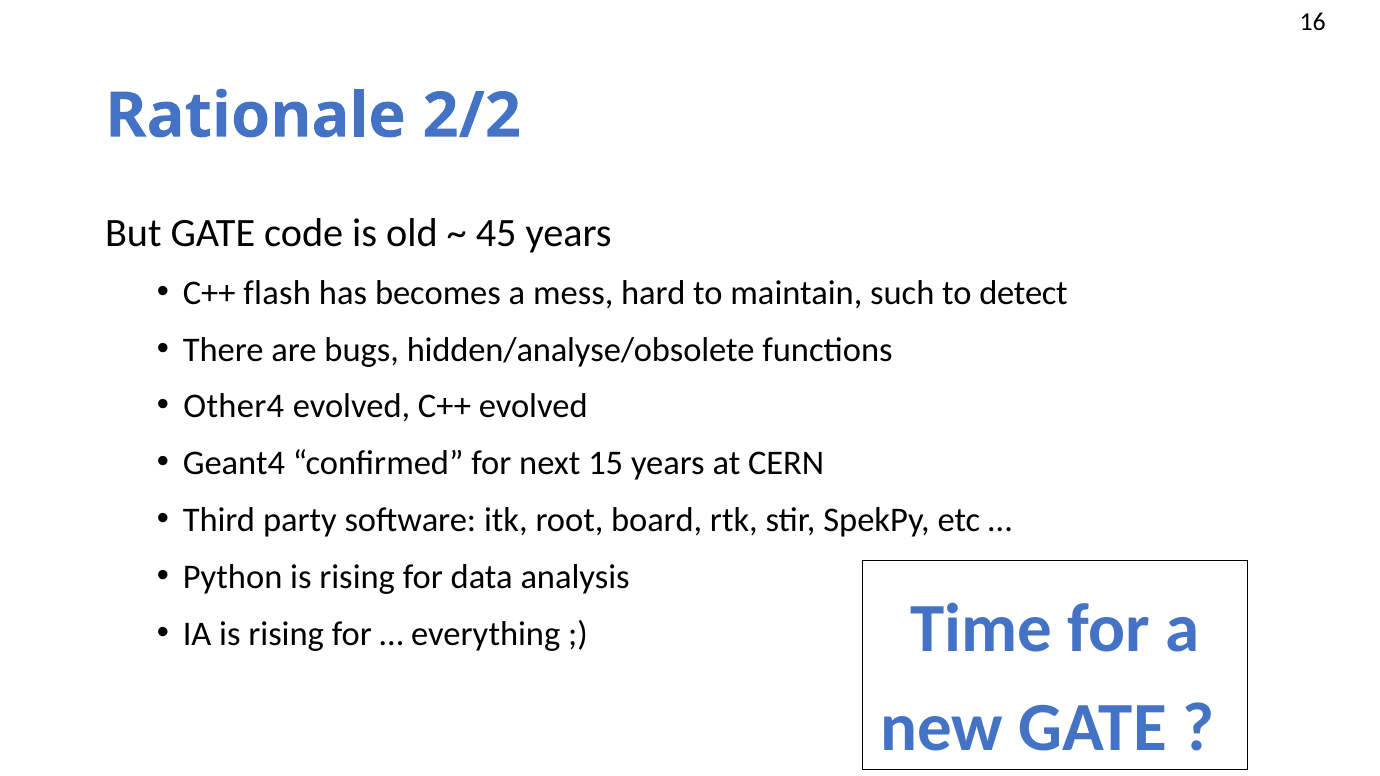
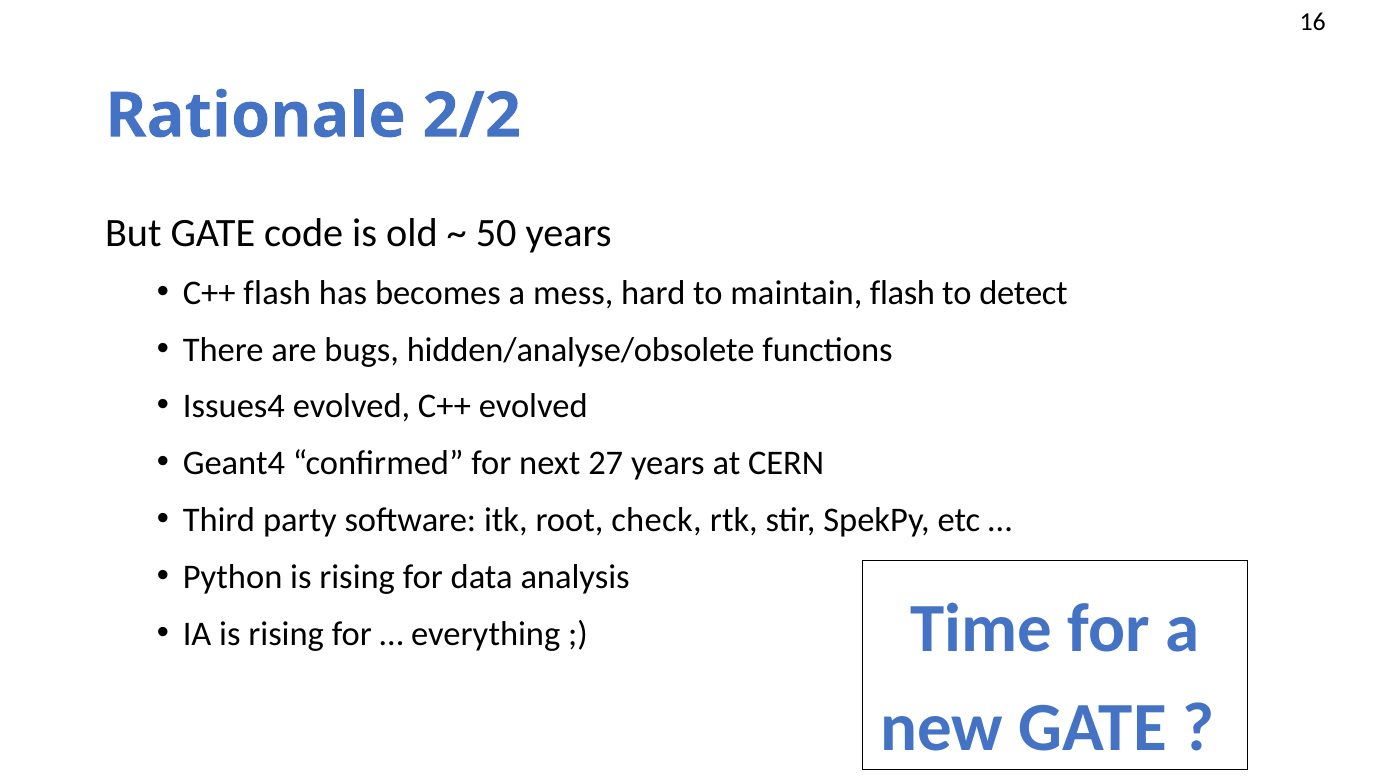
45: 45 -> 50 (496, 233)
maintain such: such -> flash (902, 293)
Other4: Other4 -> Issues4 (234, 407)
15: 15 -> 27 (606, 463)
board: board -> check (656, 520)
